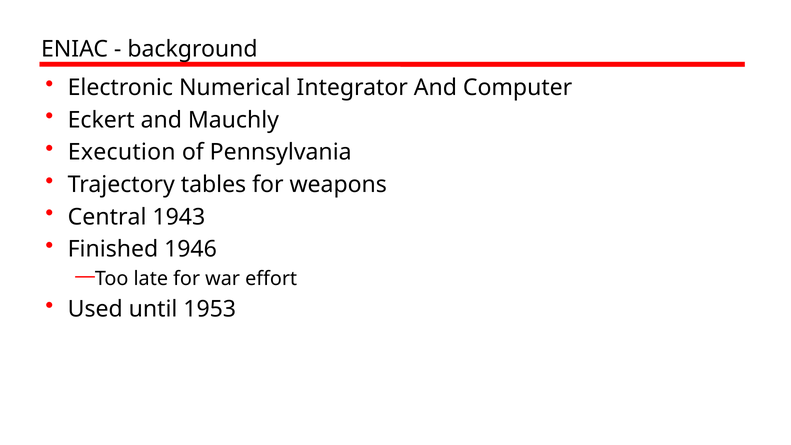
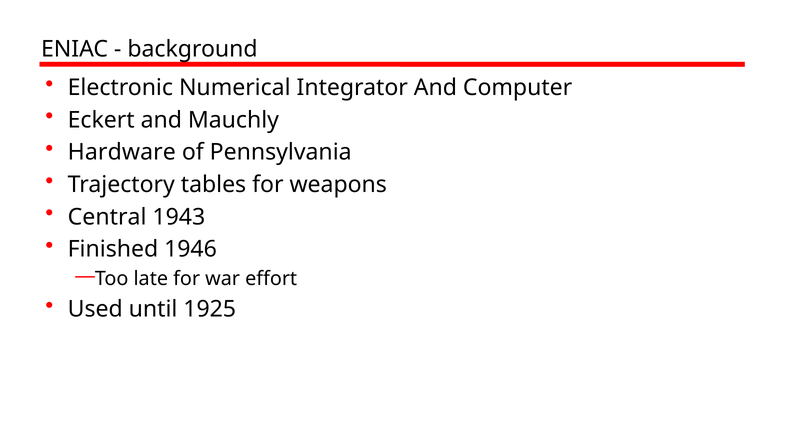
Execution: Execution -> Hardware (122, 152)
1953: 1953 -> 1925 (210, 309)
